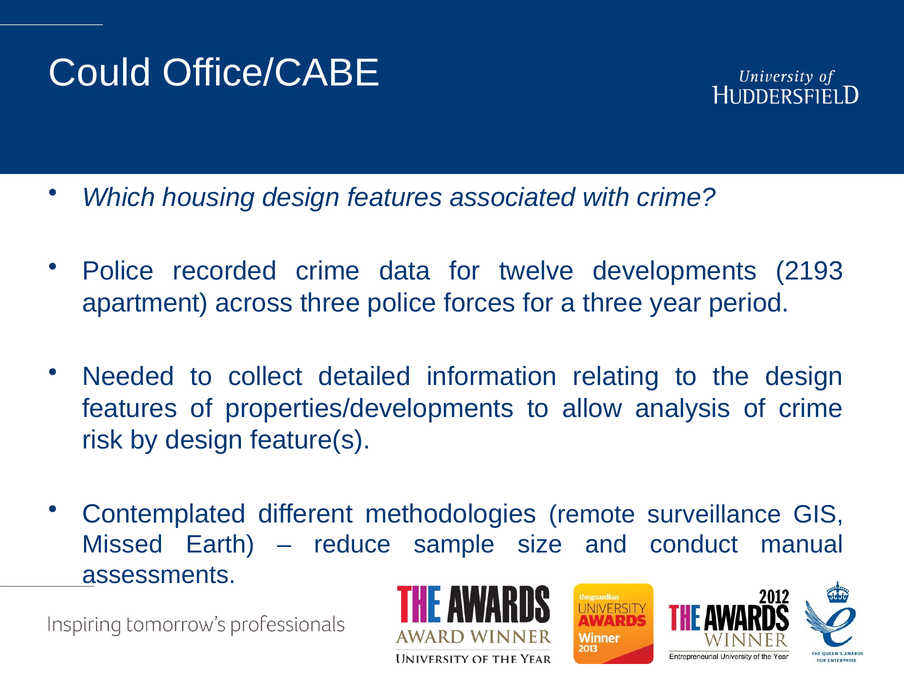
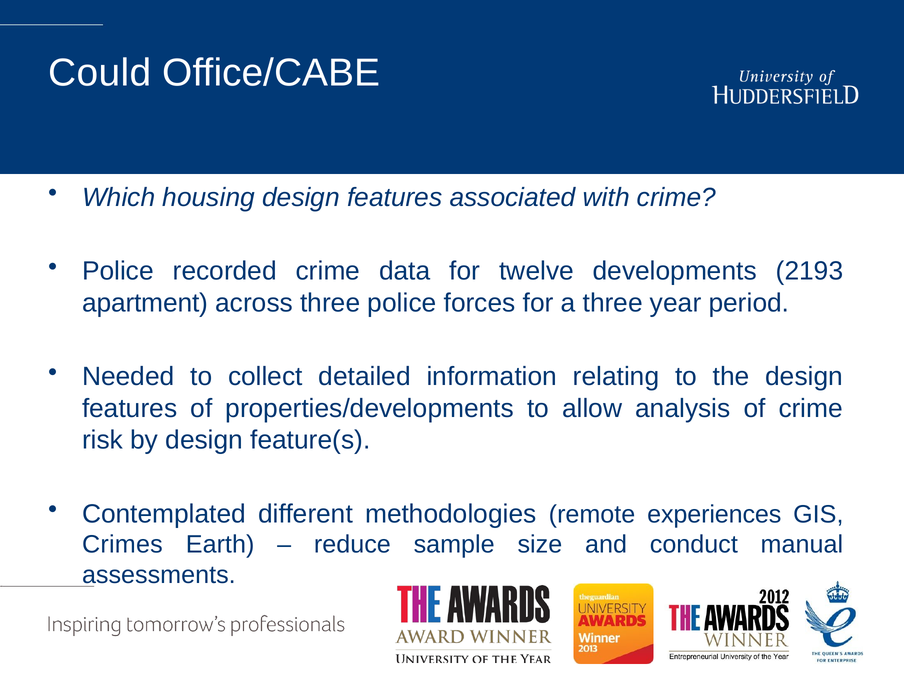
surveillance: surveillance -> experiences (714, 514)
Missed: Missed -> Crimes (122, 545)
